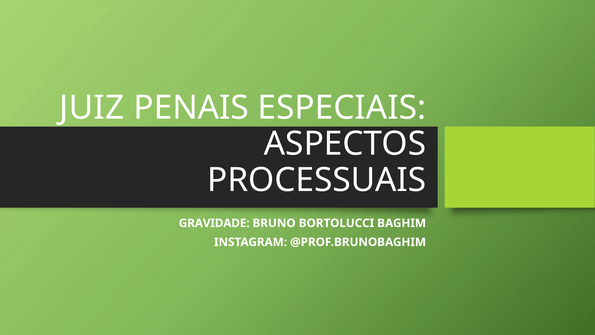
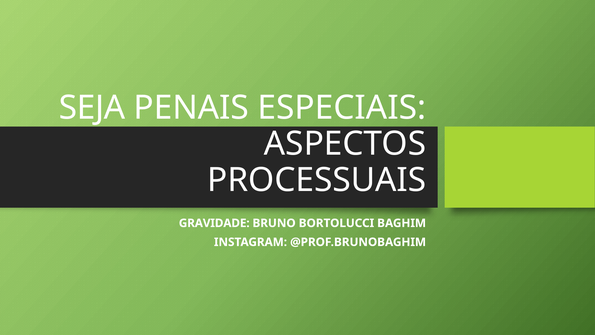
JUIZ: JUIZ -> SEJA (92, 108)
